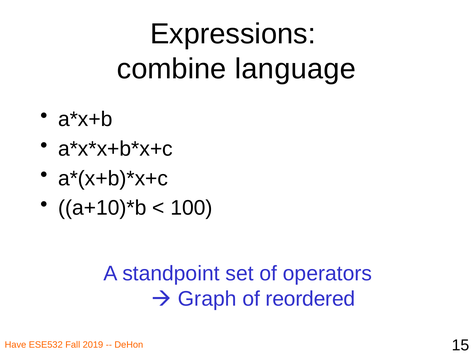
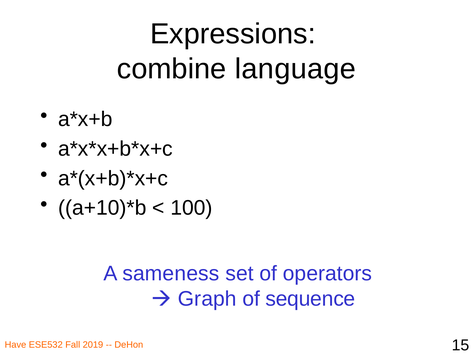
standpoint: standpoint -> sameness (171, 273)
reordered: reordered -> sequence (310, 298)
